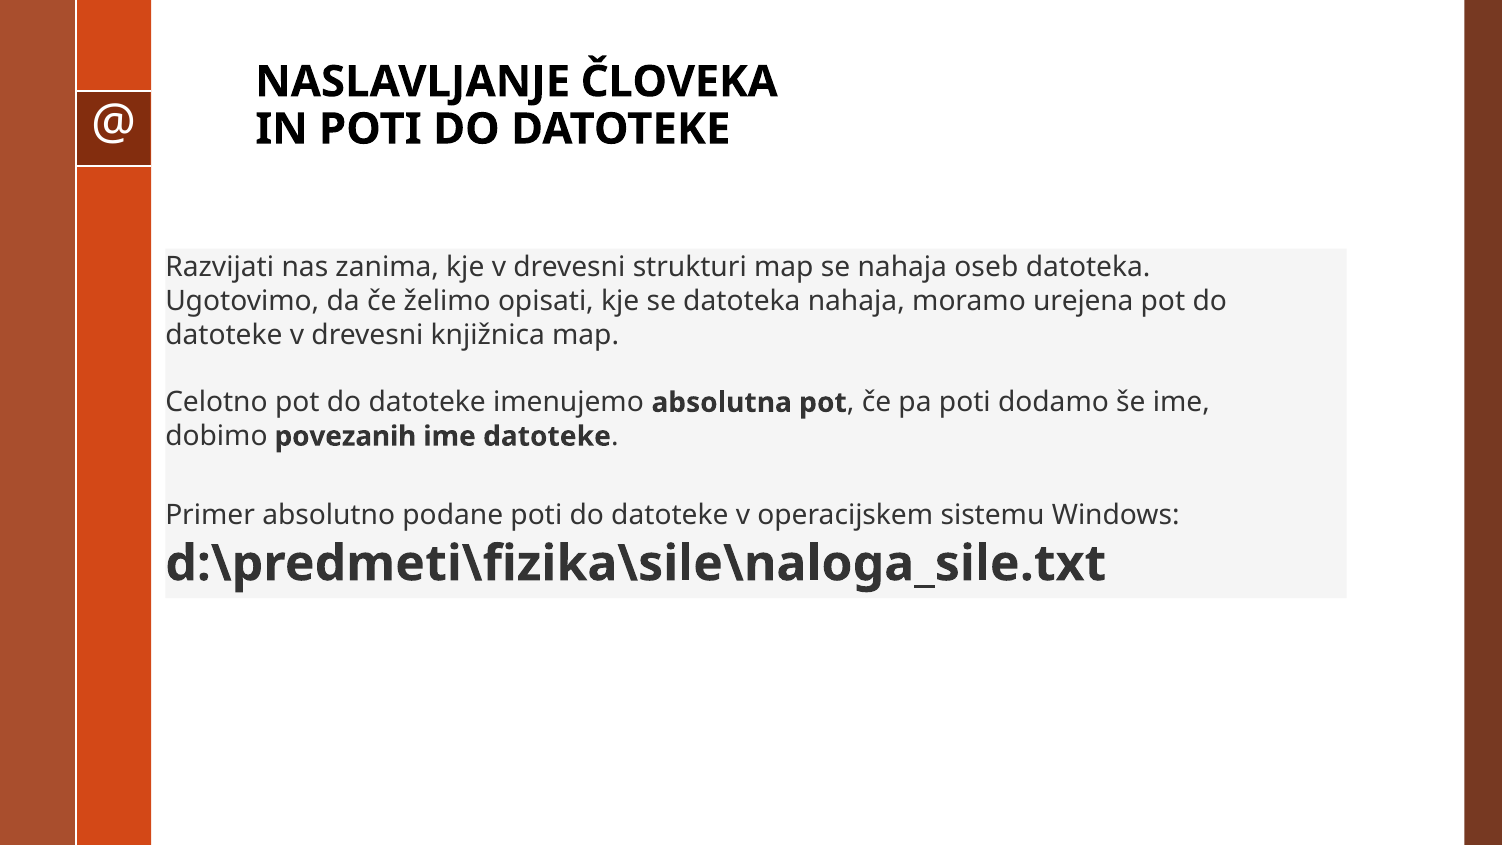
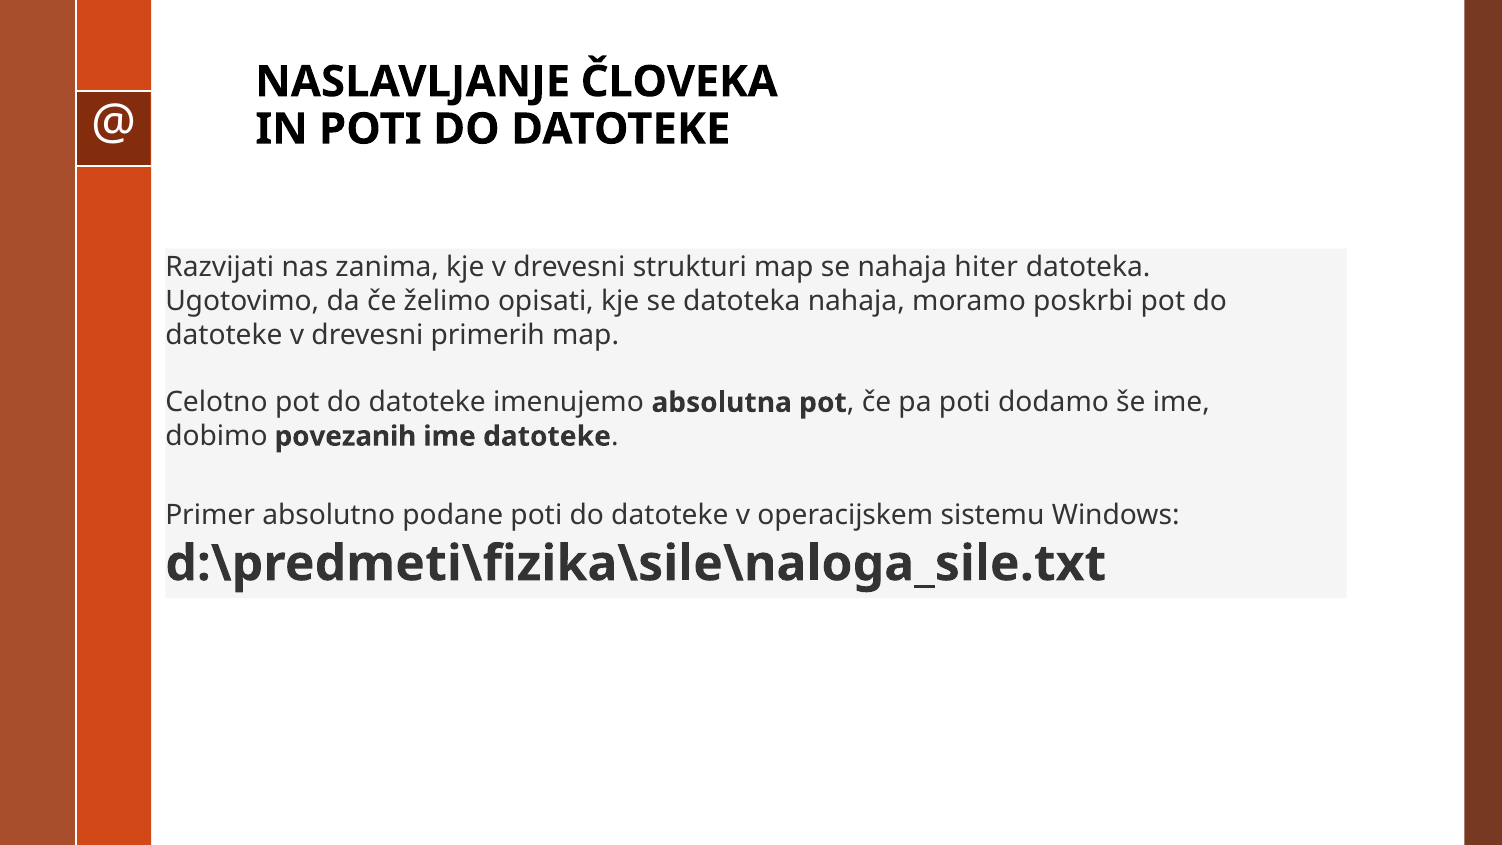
oseb: oseb -> hiter (986, 267)
urejena: urejena -> poskrbi (1083, 301)
knjižnica: knjižnica -> primerih (488, 335)
